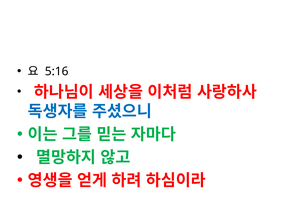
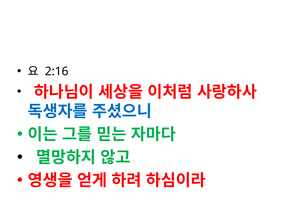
5:16: 5:16 -> 2:16 (57, 71)
